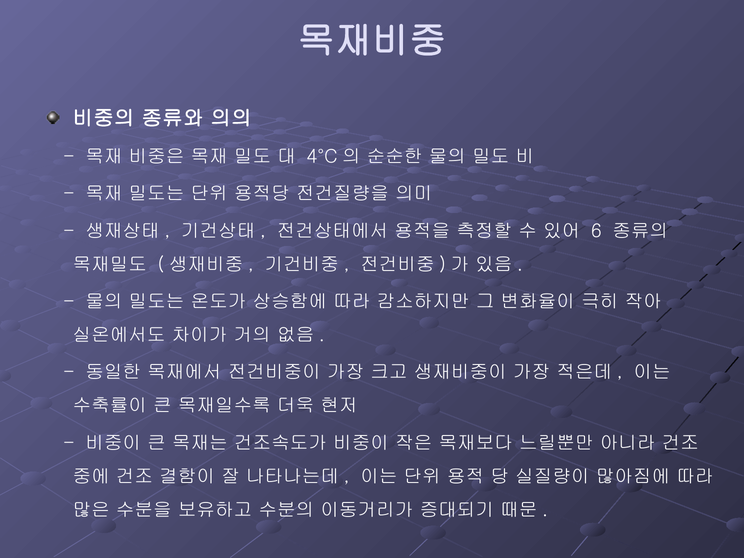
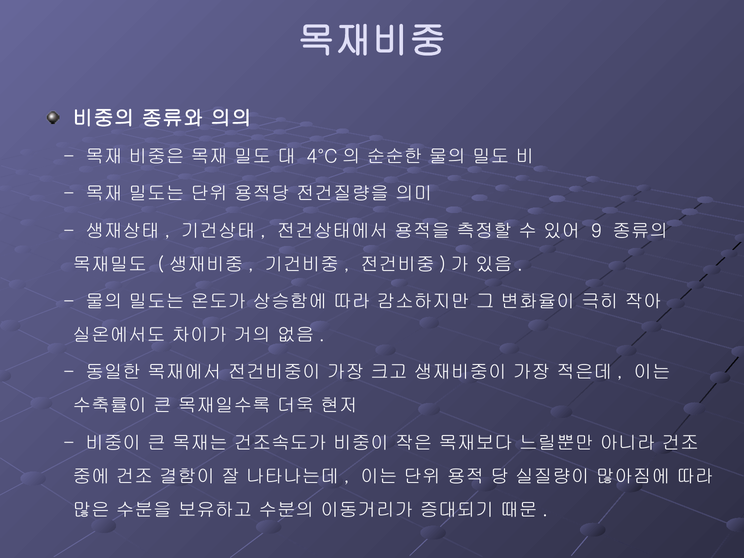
6: 6 -> 9 (596, 231)
